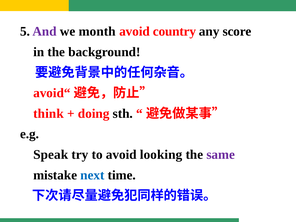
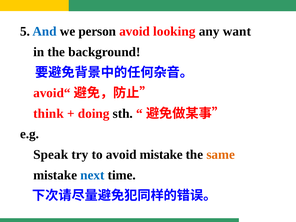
And colour: purple -> blue (45, 31)
month: month -> person (97, 31)
country: country -> looking (174, 31)
score: score -> want (237, 31)
avoid looking: looking -> mistake (161, 155)
same colour: purple -> orange (221, 155)
